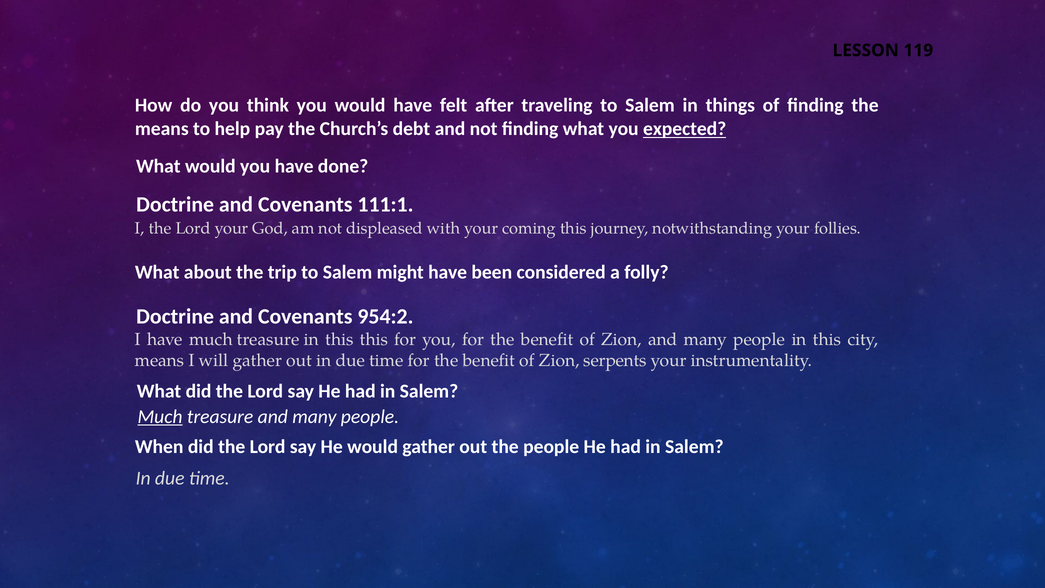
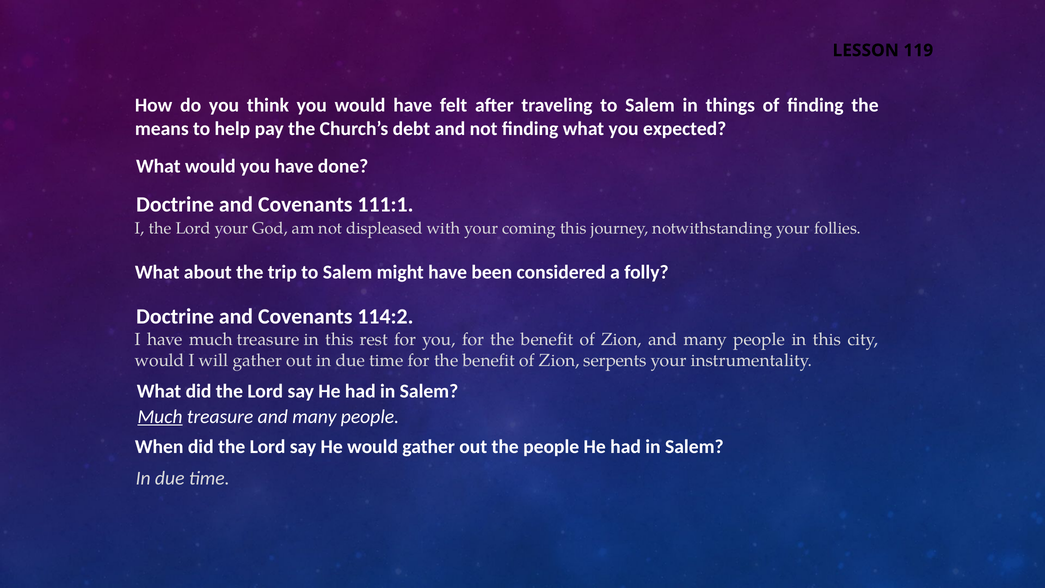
expected underline: present -> none (685, 129)
954:2: 954:2 -> 114:2 (385, 317)
this this: this -> rest (374, 339)
means: means -> would (160, 360)
